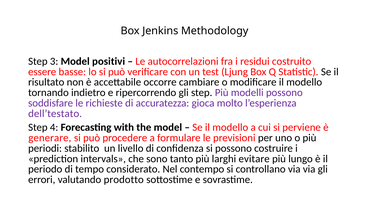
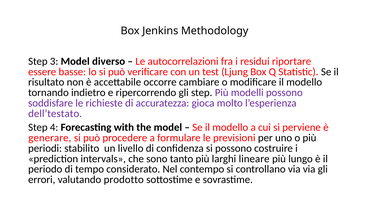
positivi: positivi -> diverso (109, 61)
costruito: costruito -> riportare (292, 61)
evitare: evitare -> lineare (254, 159)
